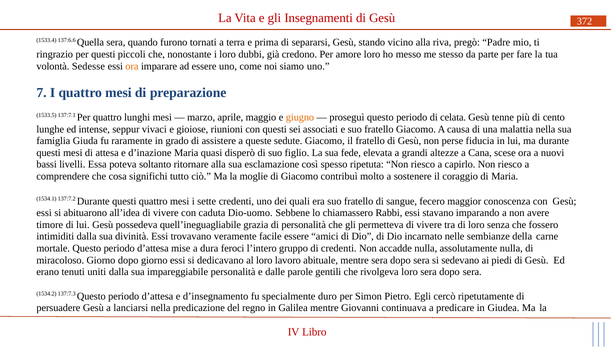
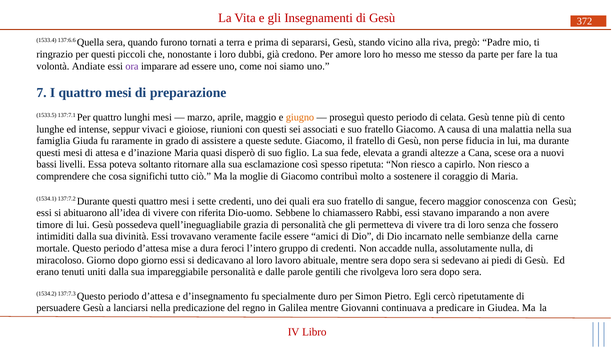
Sedesse: Sedesse -> Andiate (88, 66)
ora colour: orange -> purple (132, 66)
caduta: caduta -> riferita (212, 213)
